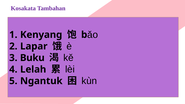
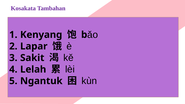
Buku: Buku -> Sakit (32, 58)
